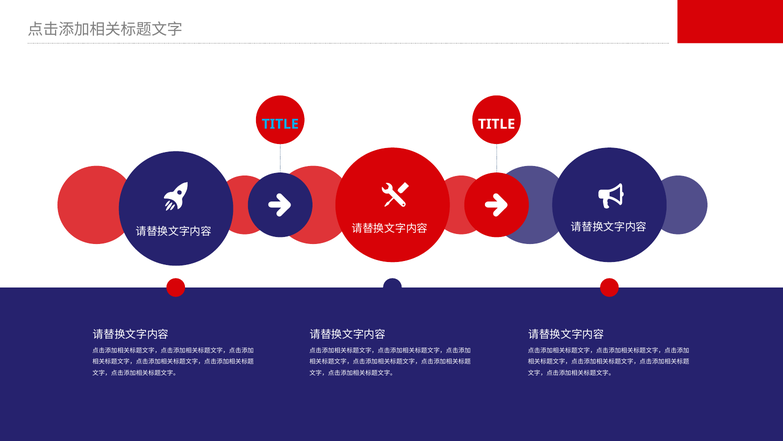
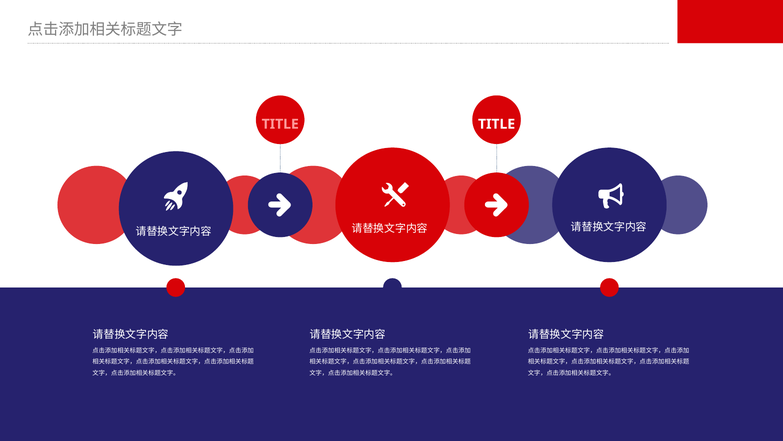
TITLE colour: light blue -> pink (280, 124)
